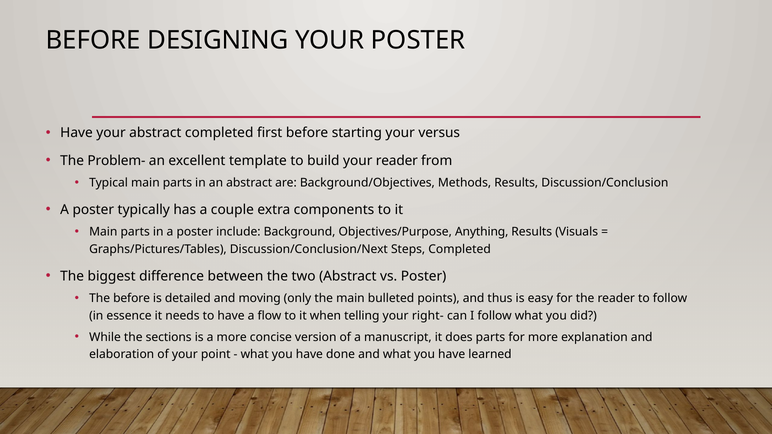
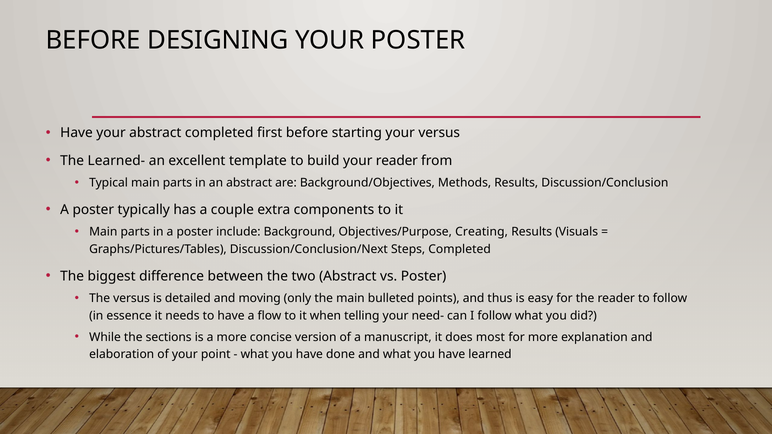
Problem-: Problem- -> Learned- (116, 161)
Anything: Anything -> Creating (482, 232)
The before: before -> versus (132, 299)
right-: right- -> need- (428, 316)
does parts: parts -> most (490, 337)
